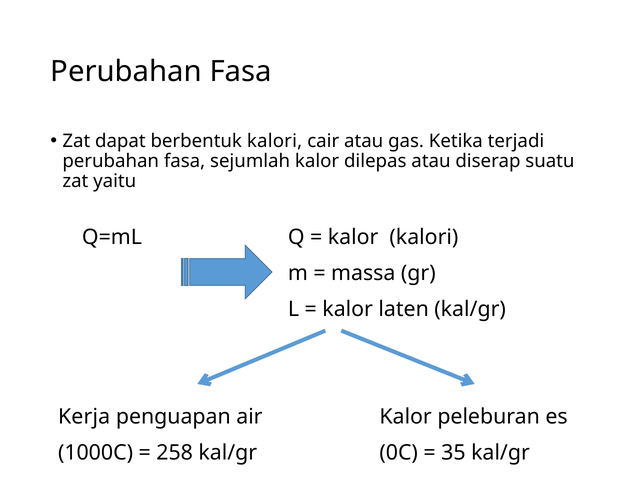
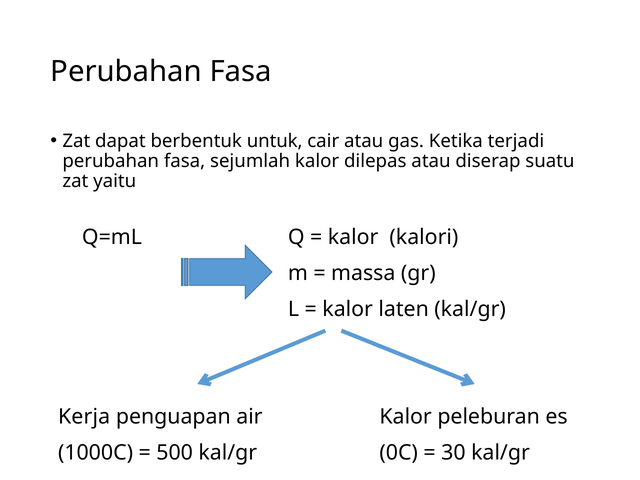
berbentuk kalori: kalori -> untuk (275, 141)
258: 258 -> 500 (175, 453)
35: 35 -> 30 (453, 453)
